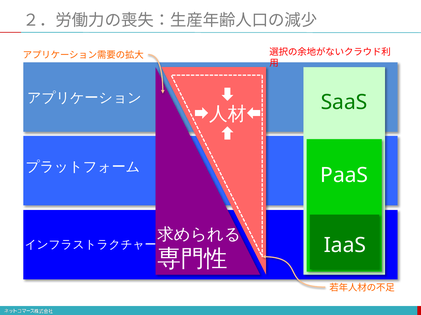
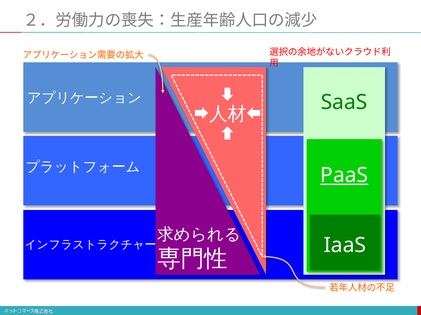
PaaS underline: none -> present (344, 176)
